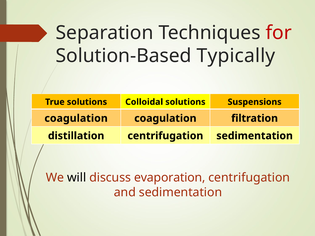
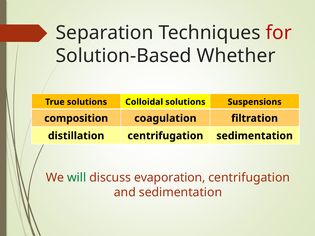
Typically: Typically -> Whether (236, 56)
coagulation: coagulation -> composition (76, 118)
will colour: black -> green (77, 178)
